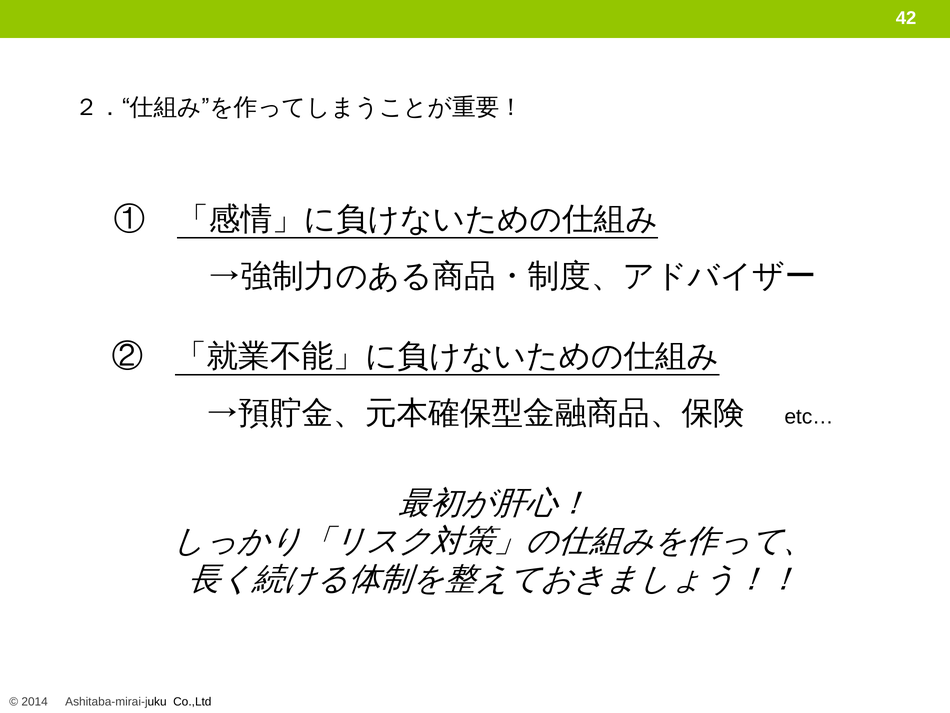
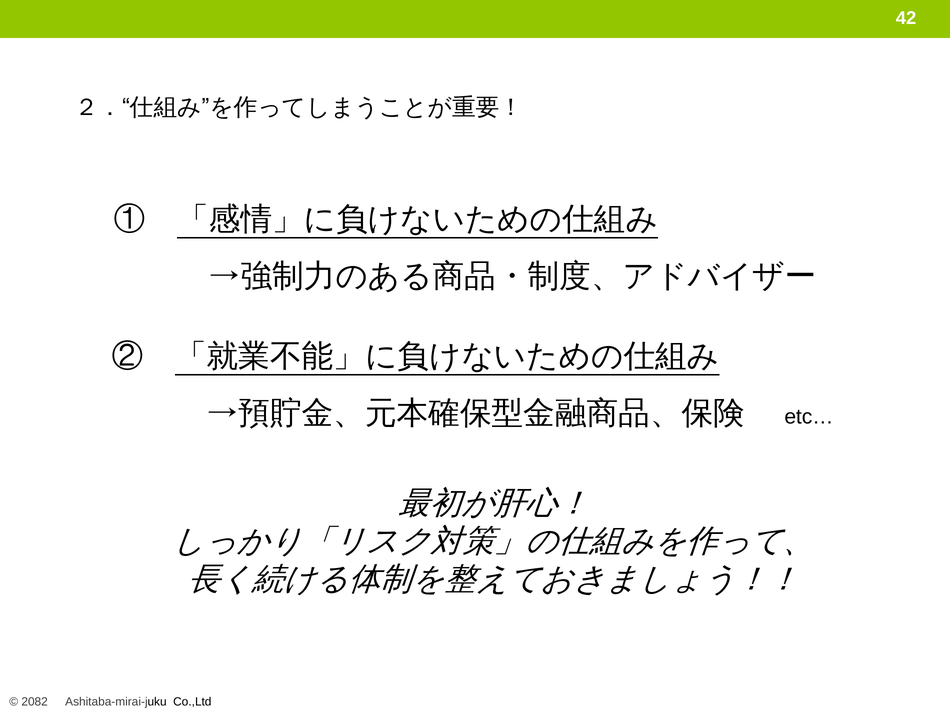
2014: 2014 -> 2082 (35, 702)
